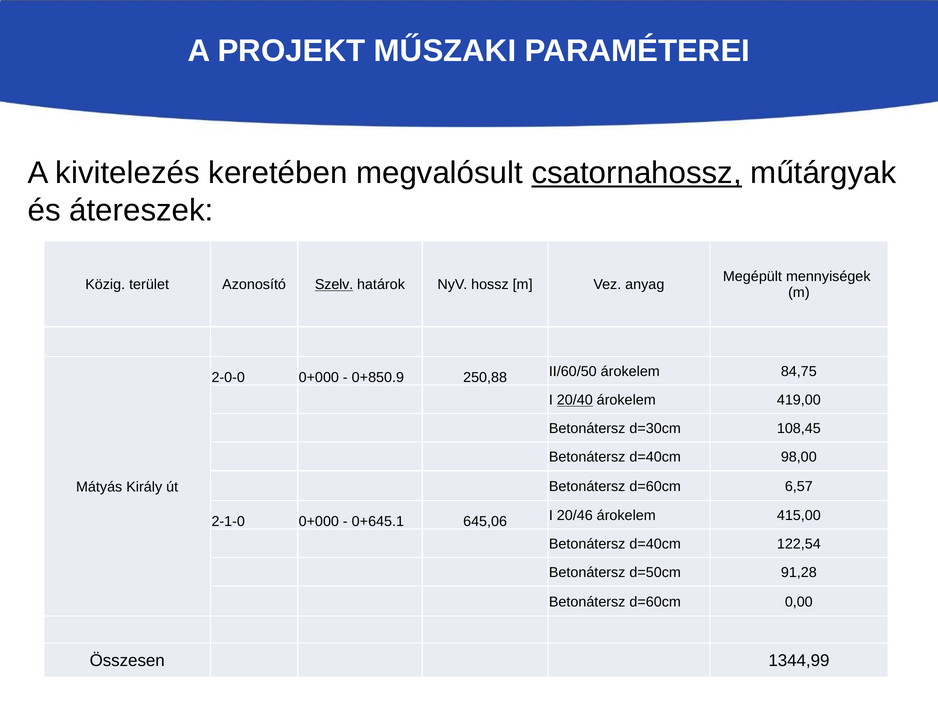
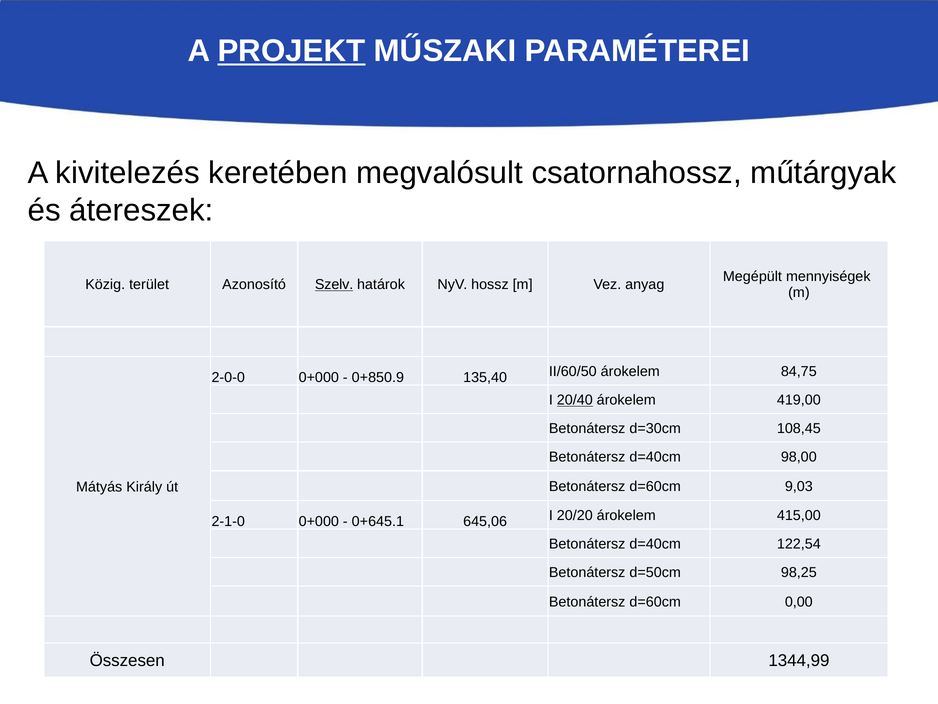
PROJEKT underline: none -> present (291, 51)
csatornahossz underline: present -> none (637, 173)
250,88: 250,88 -> 135,40 (485, 377)
6,57: 6,57 -> 9,03 (799, 486)
20/46: 20/46 -> 20/20 (575, 515)
91,28: 91,28 -> 98,25 (799, 572)
